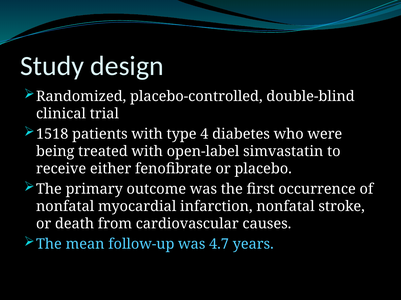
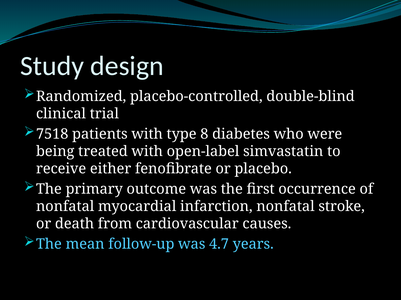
1518: 1518 -> 7518 (52, 134)
4: 4 -> 8 (204, 134)
